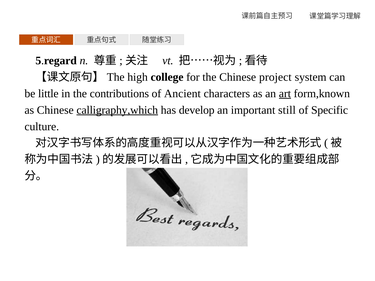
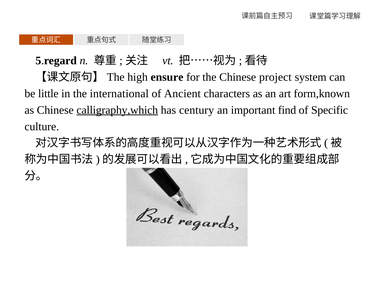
college: college -> ensure (167, 77)
contributions: contributions -> international (119, 94)
art underline: present -> none (285, 94)
develop: develop -> century (197, 110)
still: still -> find (287, 110)
